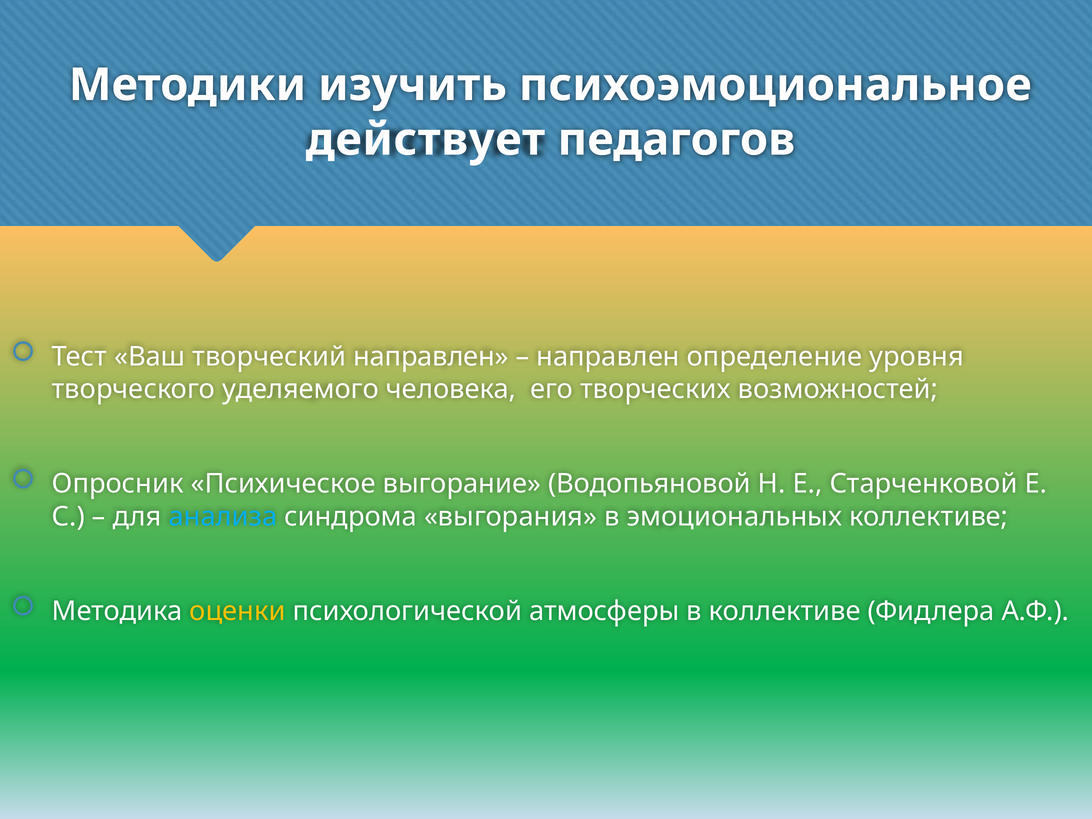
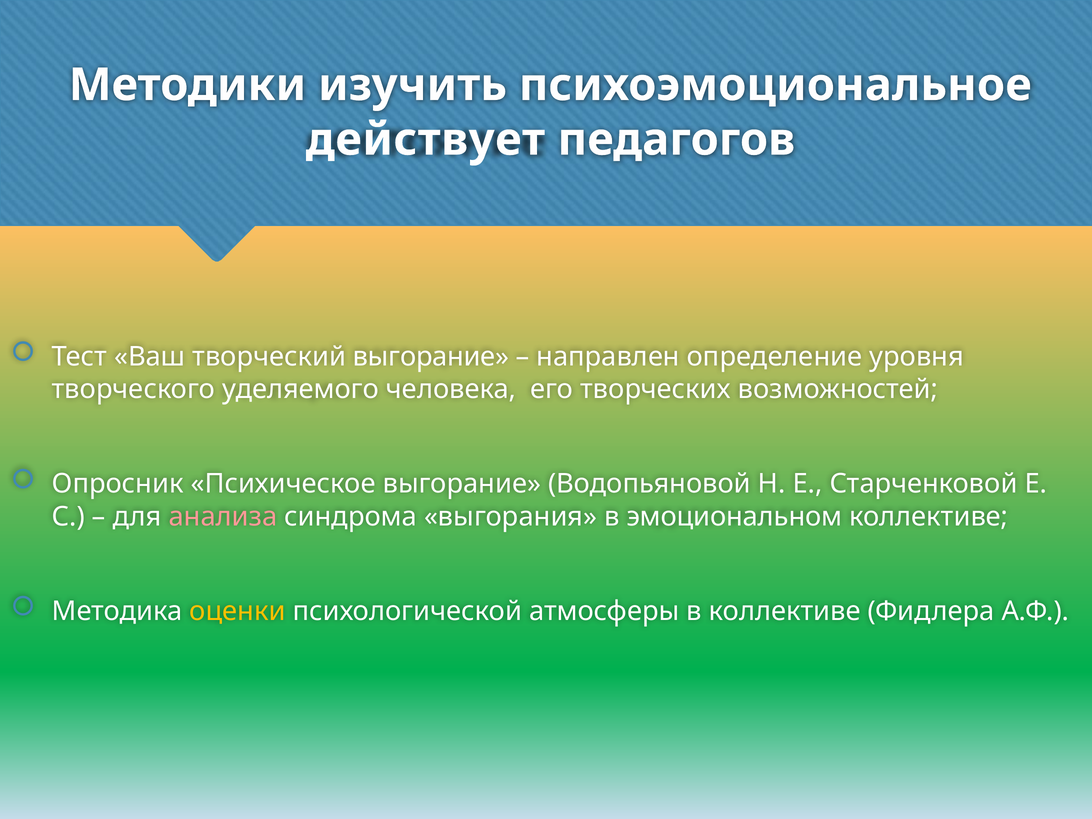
творческий направлен: направлен -> выгорание (431, 357)
анализа colour: light blue -> pink (223, 517)
эмоциональных: эмоциональных -> эмоциональном (734, 517)
